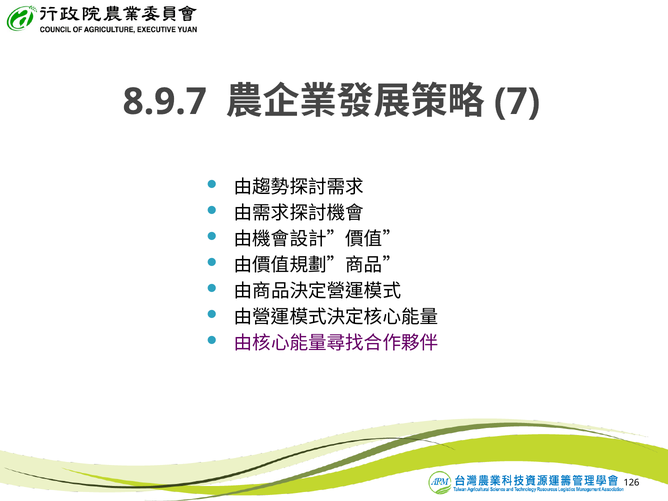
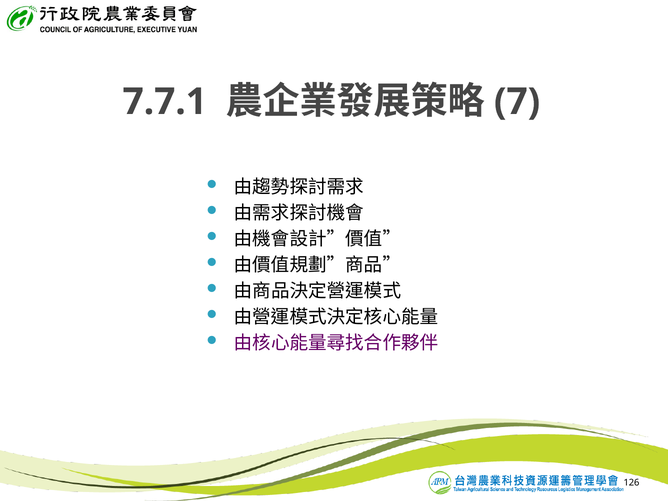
8.9.7: 8.9.7 -> 7.7.1 (165, 102)
